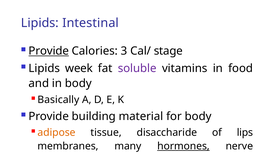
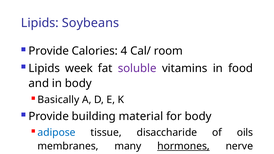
Intestinal: Intestinal -> Soybeans (91, 23)
Provide underline: present -> none (49, 51)
3: 3 -> 4 (124, 51)
stage: stage -> room (168, 51)
adipose colour: orange -> blue (57, 133)
lips: lips -> oils (245, 133)
